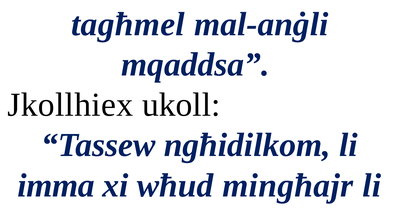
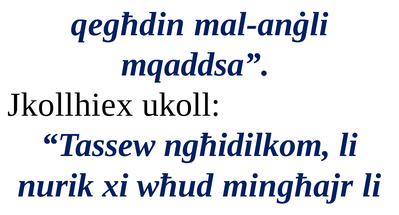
tagħmel: tagħmel -> qegħdin (128, 24)
imma: imma -> nurik (56, 185)
